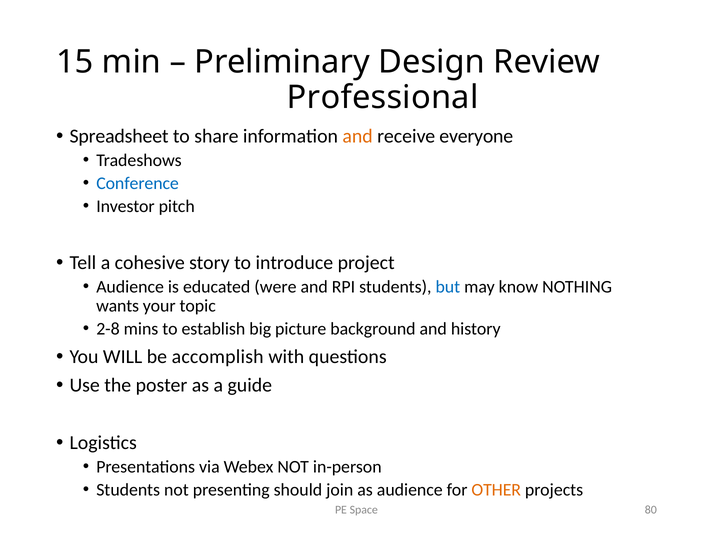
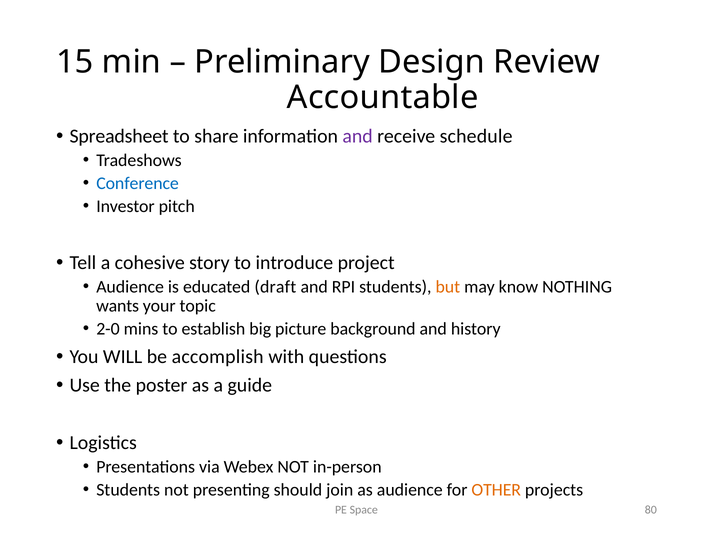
Professional: Professional -> Accountable (383, 98)
and colour: orange -> purple (358, 137)
everyone: everyone -> schedule (476, 137)
were: were -> draft (275, 287)
but colour: blue -> orange (448, 287)
2-8: 2-8 -> 2-0 (108, 329)
